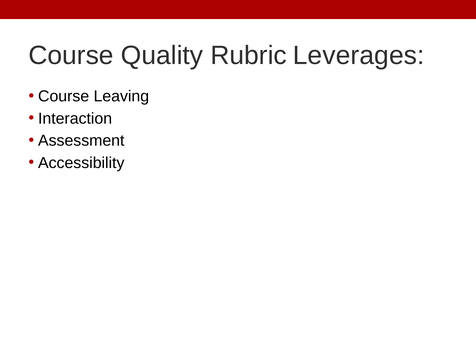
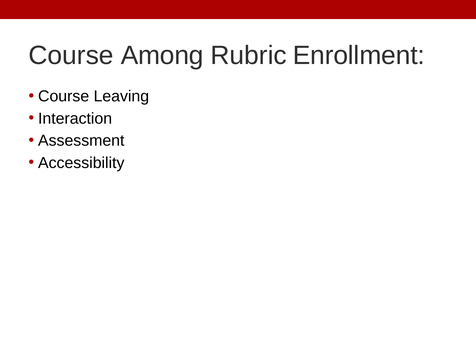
Quality: Quality -> Among (162, 55)
Leverages: Leverages -> Enrollment (359, 55)
